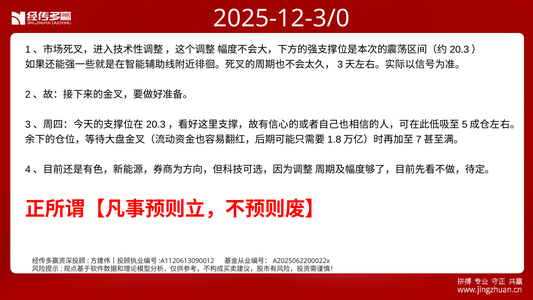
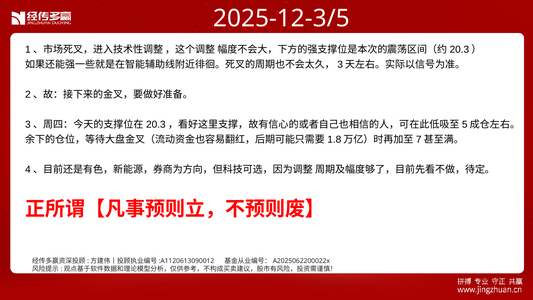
2025-12-3/0: 2025-12-3/0 -> 2025-12-3/5 (281, 18)
